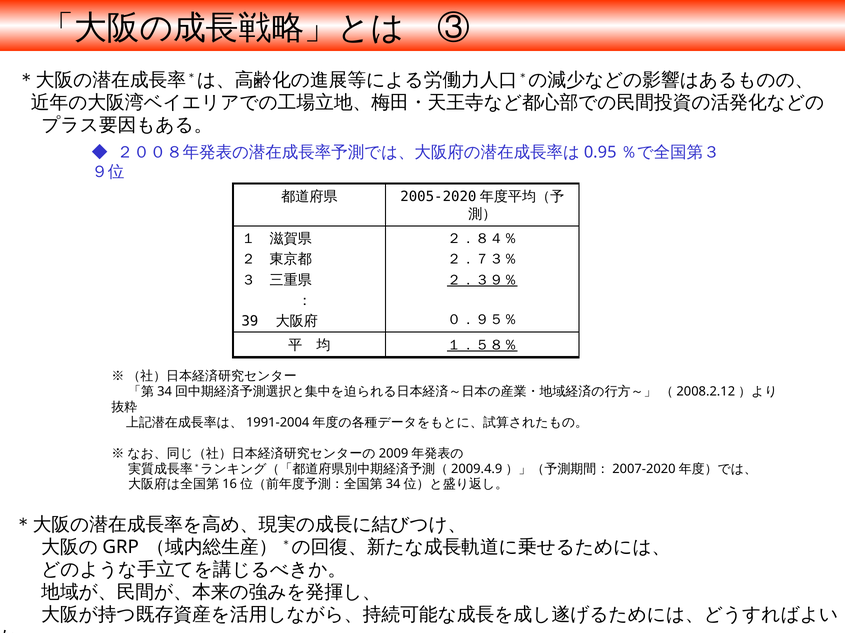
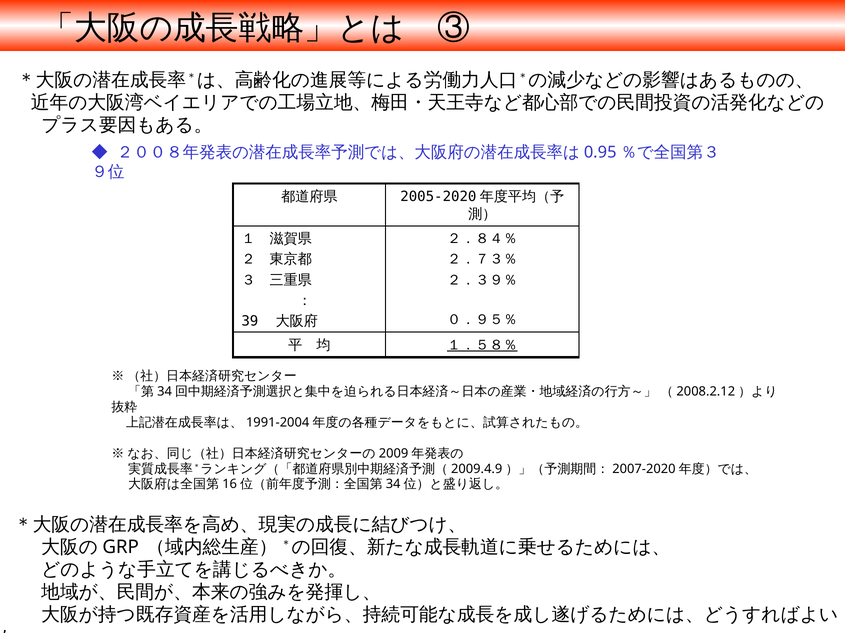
２．３９％ underline: present -> none (482, 280)
